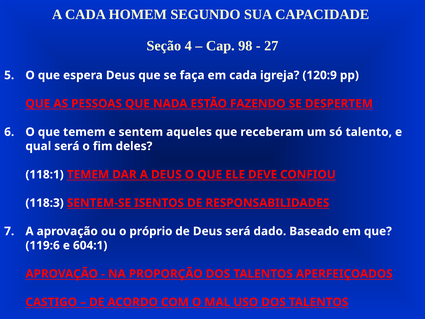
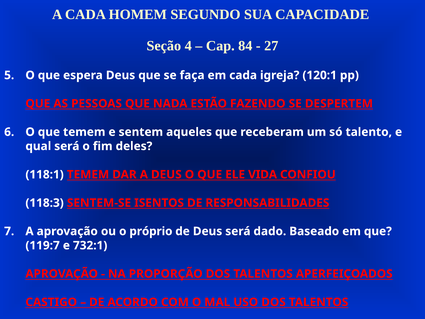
98: 98 -> 84 (245, 46)
120:9: 120:9 -> 120:1 (320, 75)
DEVE: DEVE -> VIDA (263, 174)
119:6: 119:6 -> 119:7 (43, 245)
604:1: 604:1 -> 732:1 (90, 245)
